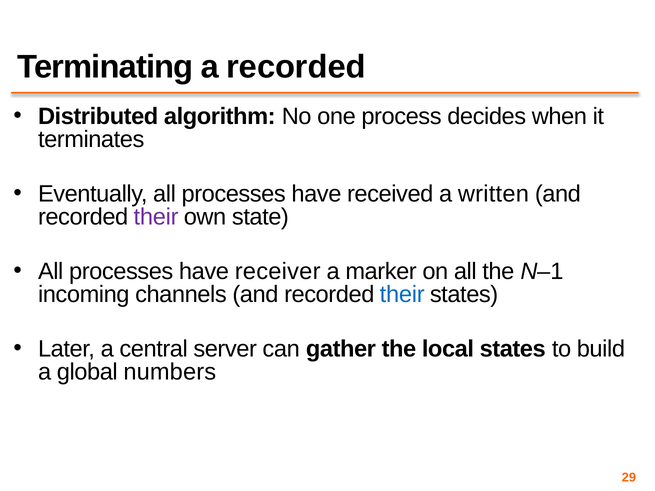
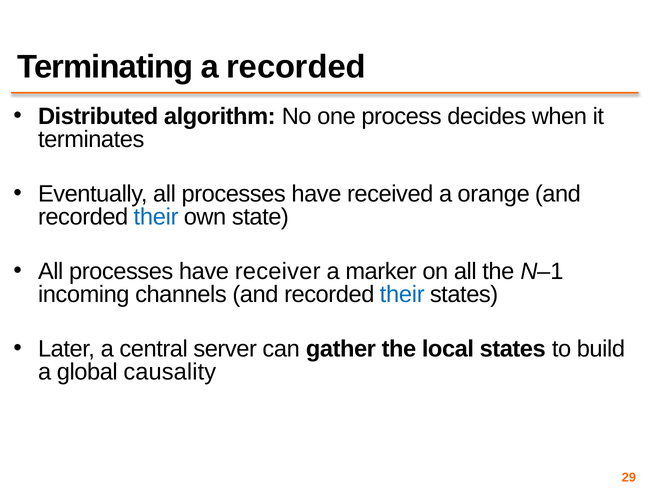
written: written -> orange (494, 194)
their colour: purple -> blue (156, 217)
numbers: numbers -> causality (170, 372)
